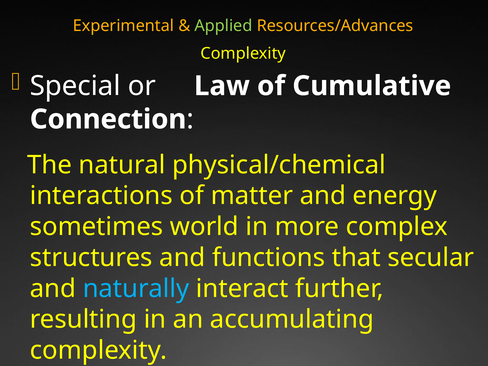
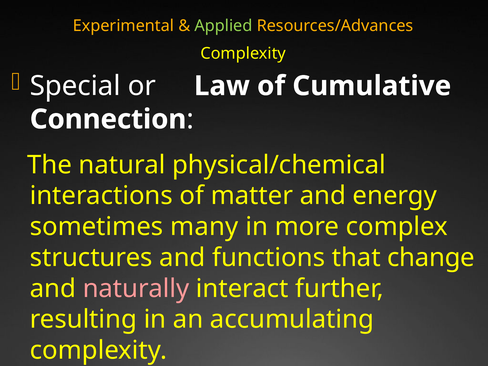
world: world -> many (204, 227)
secular: secular -> change (431, 258)
naturally colour: light blue -> pink (136, 289)
